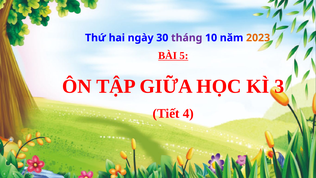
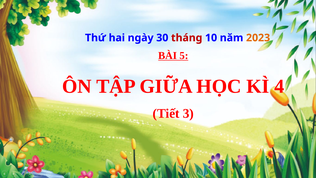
tháng colour: purple -> red (187, 38)
3: 3 -> 4 (279, 86)
4: 4 -> 3 (188, 113)
